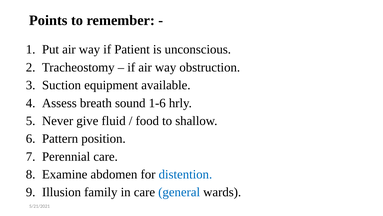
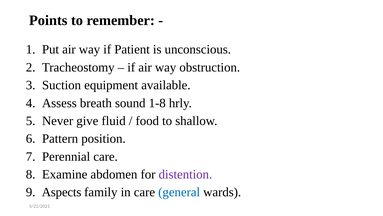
1-6: 1-6 -> 1-8 (157, 103)
distention colour: blue -> purple (185, 174)
Illusion: Illusion -> Aspects (62, 192)
